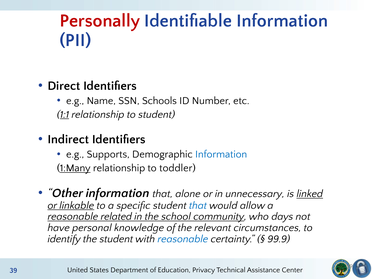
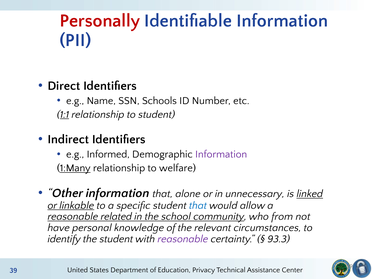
Supports: Supports -> Informed (108, 154)
Information colour: blue -> purple (221, 154)
toddler: toddler -> welfare (178, 168)
days: days -> from (282, 217)
reasonable colour: blue -> purple (183, 239)
99.9: 99.9 -> 93.3 (279, 239)
